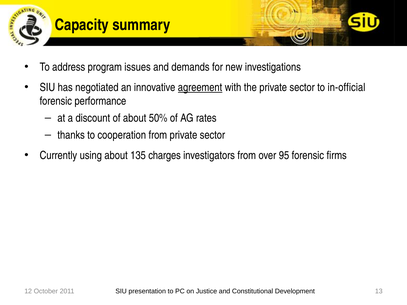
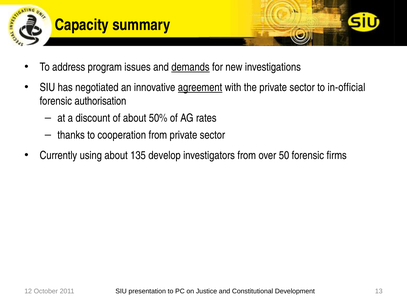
demands underline: none -> present (190, 67)
performance: performance -> authorisation (100, 101)
charges: charges -> develop (165, 155)
95: 95 -> 50 (284, 155)
